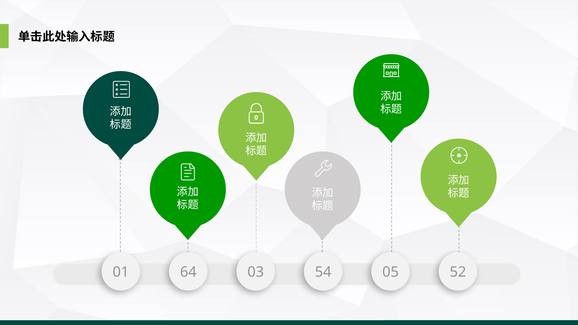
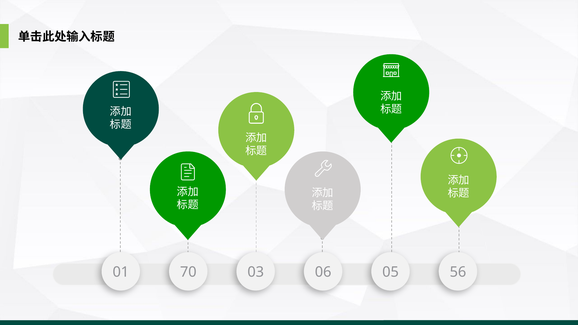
64: 64 -> 70 (188, 272)
54: 54 -> 06 (323, 272)
52: 52 -> 56 (458, 272)
